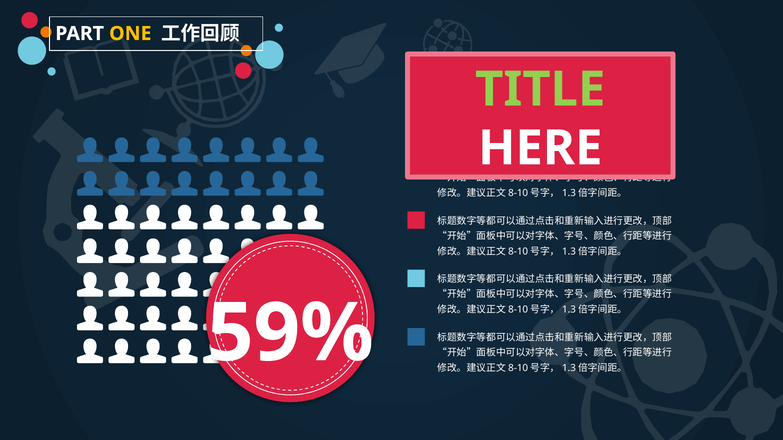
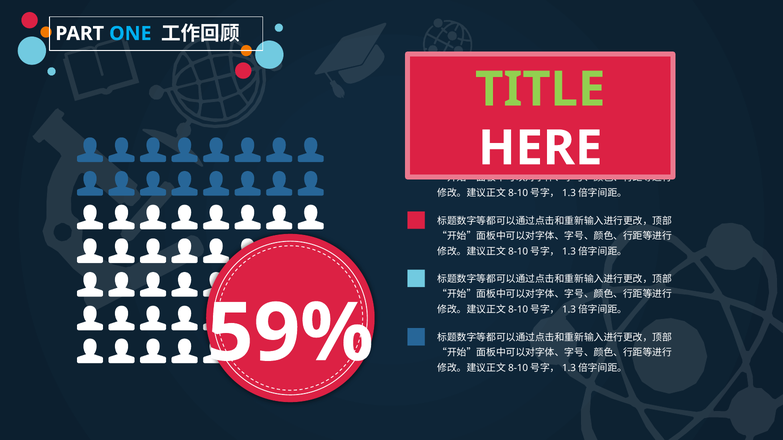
ONE colour: yellow -> light blue (130, 34)
